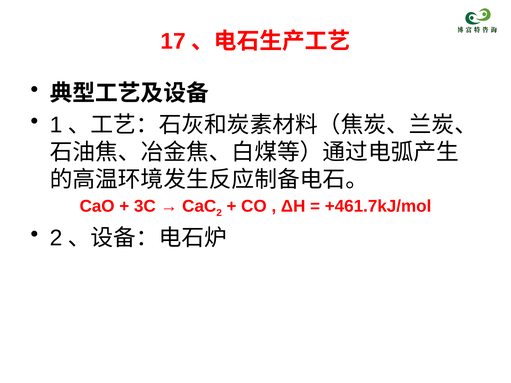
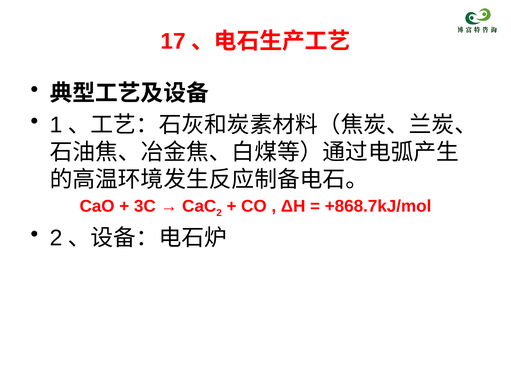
+461.7kJ/mol: +461.7kJ/mol -> +868.7kJ/mol (378, 207)
